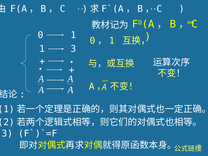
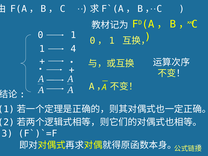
1 3: 3 -> 4 (73, 49)
